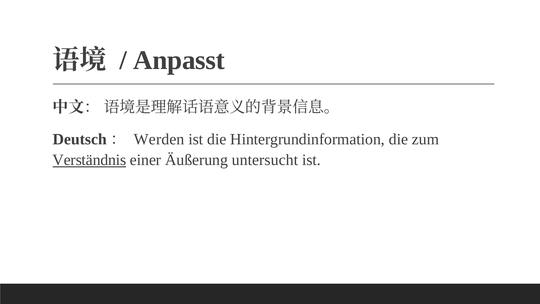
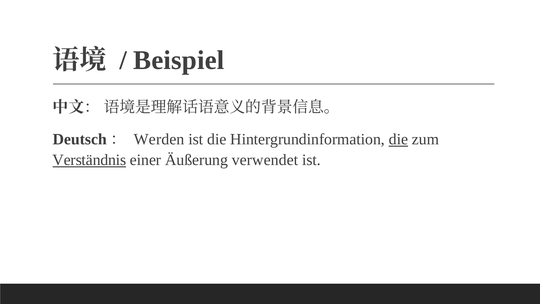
Anpasst: Anpasst -> Beispiel (179, 60)
die underline: none -> present (398, 139)
untersucht: untersucht -> verwendet (265, 160)
